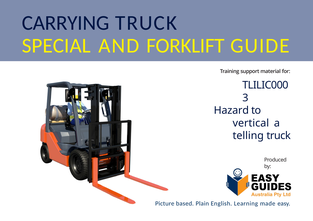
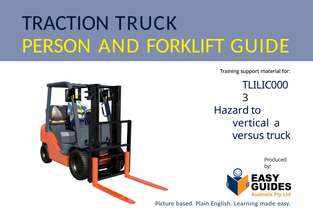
CARRYING: CARRYING -> TRACTION (66, 23)
SPECIAL: SPECIAL -> PERSON (56, 46)
telling: telling -> versus (248, 136)
